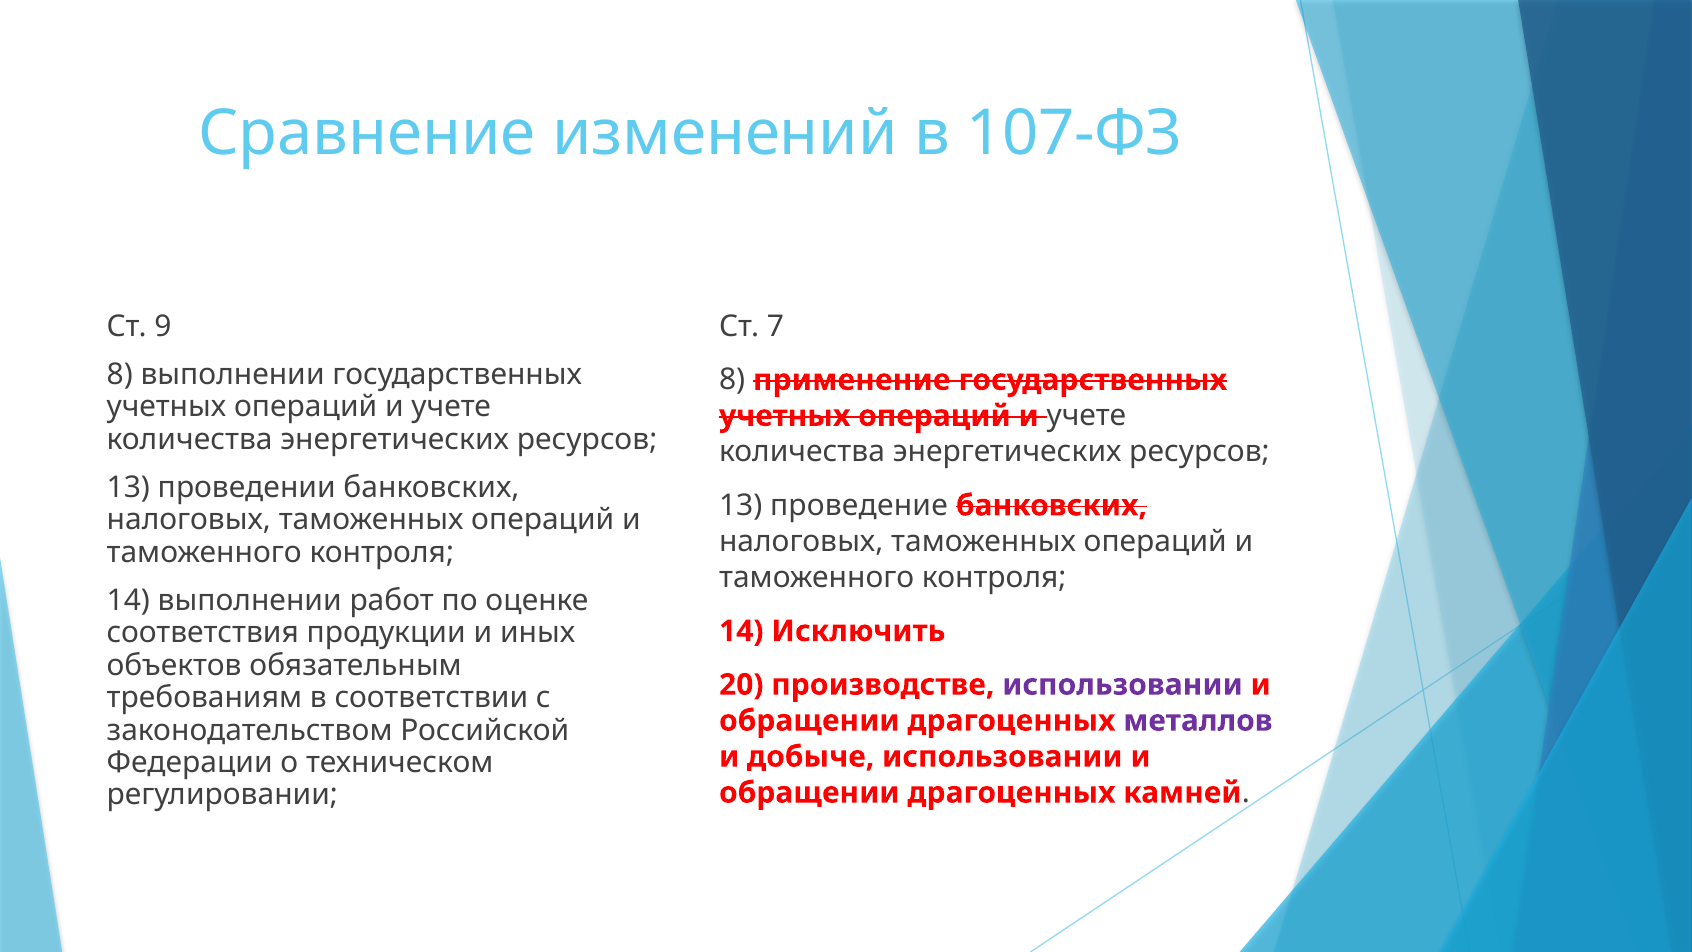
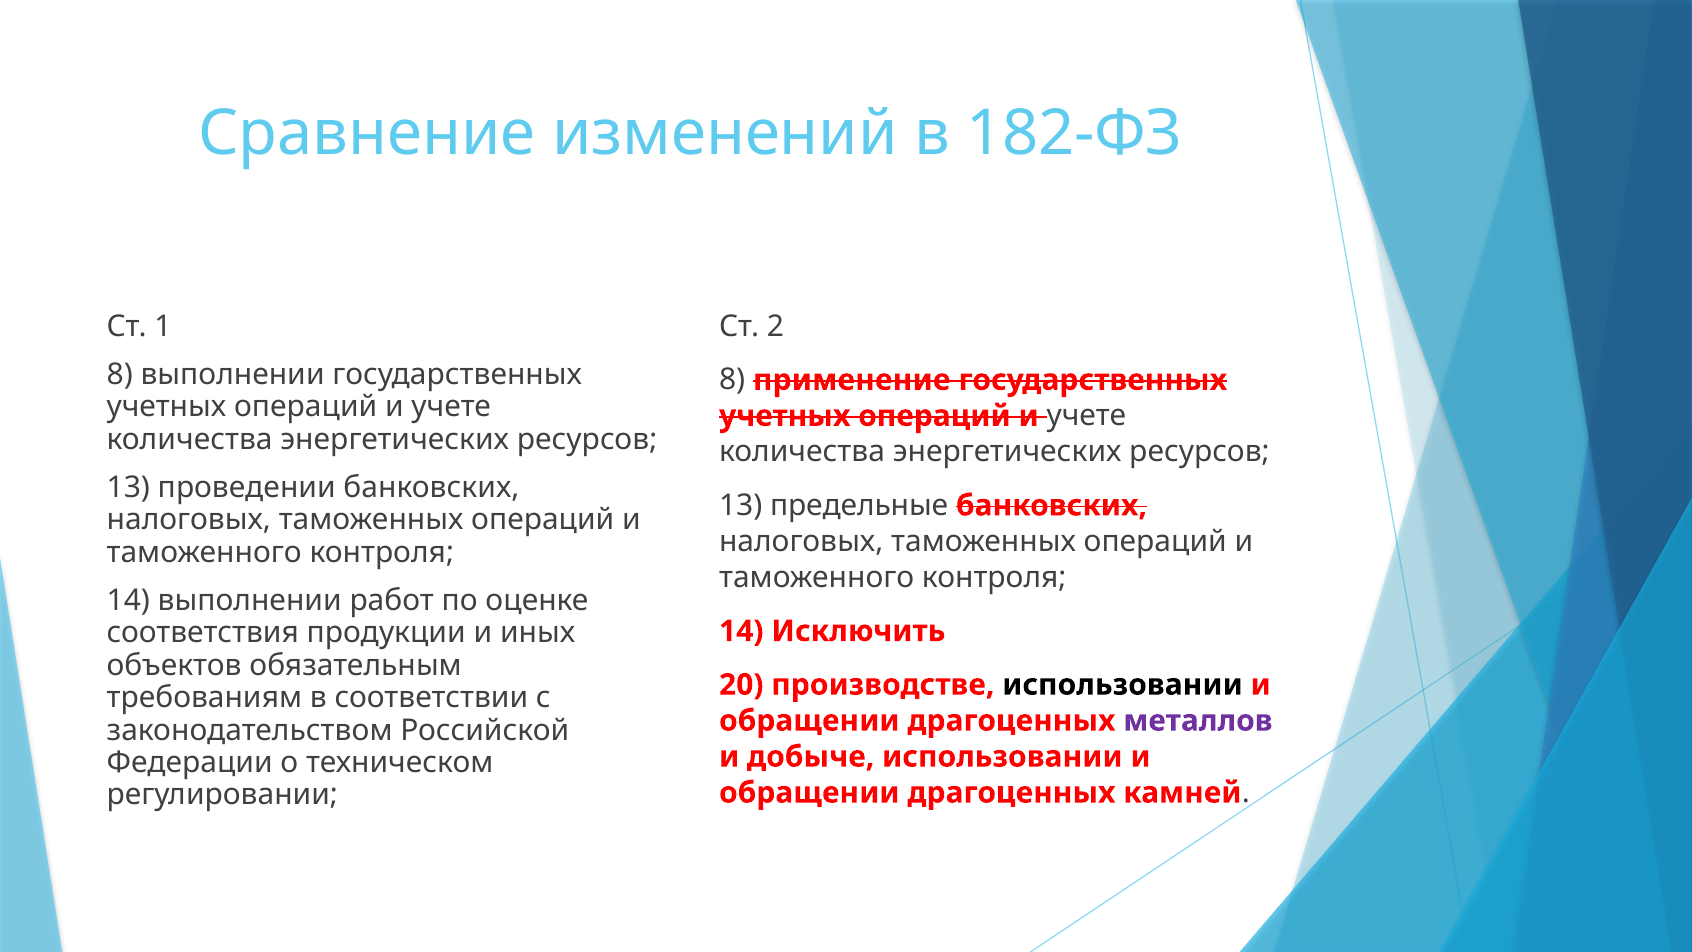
107-ФЗ: 107-ФЗ -> 182-ФЗ (1074, 133)
9: 9 -> 1 (163, 326)
7: 7 -> 2 (775, 326)
проведение: проведение -> предельные (859, 505)
использовании colour: purple -> black (1122, 685)
